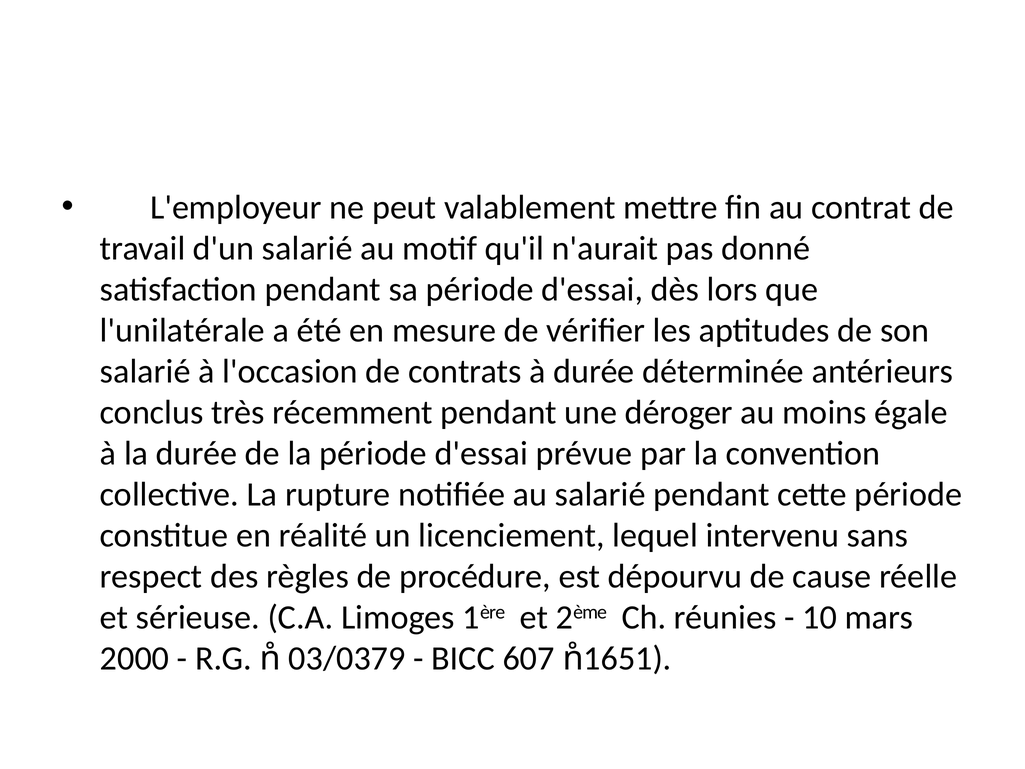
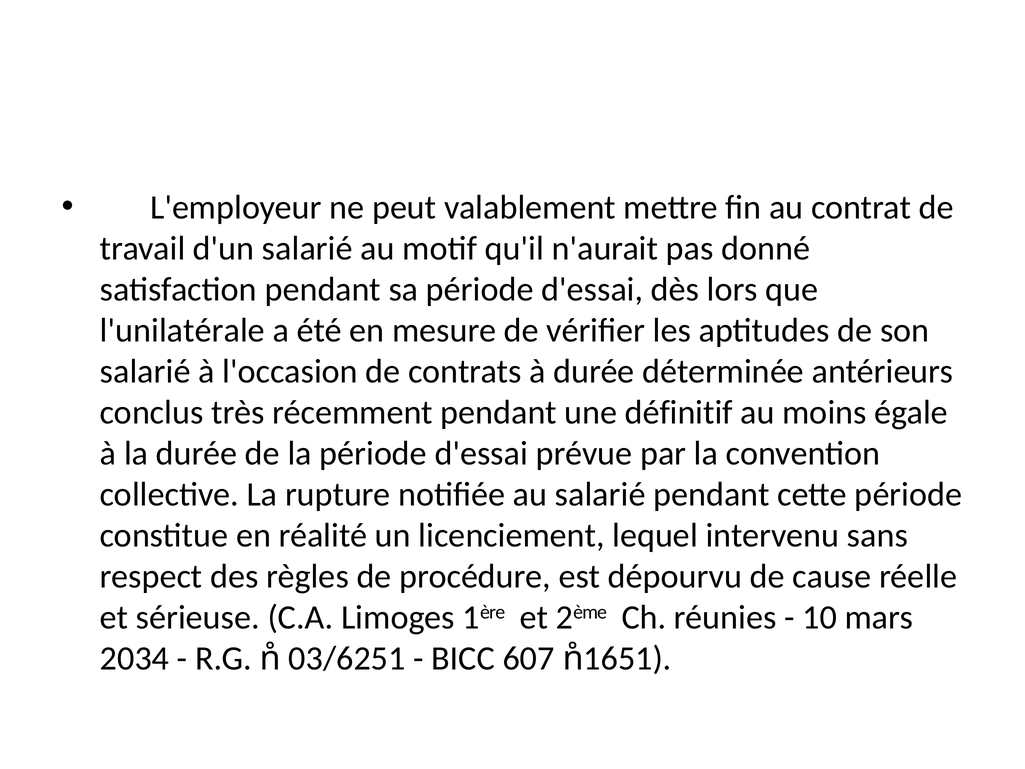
déroger: déroger -> définitif (679, 412)
2000: 2000 -> 2034 (135, 658)
03/0379: 03/0379 -> 03/6251 (347, 658)
